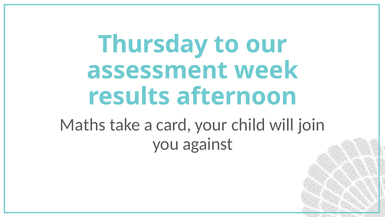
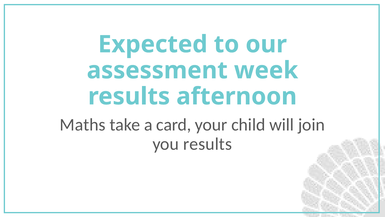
Thursday: Thursday -> Expected (153, 44)
you against: against -> results (207, 144)
